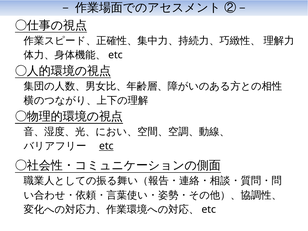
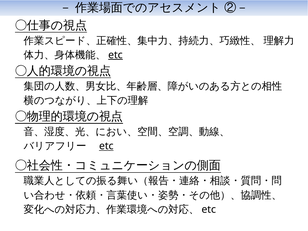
etc underline: none -> present (115, 55)
